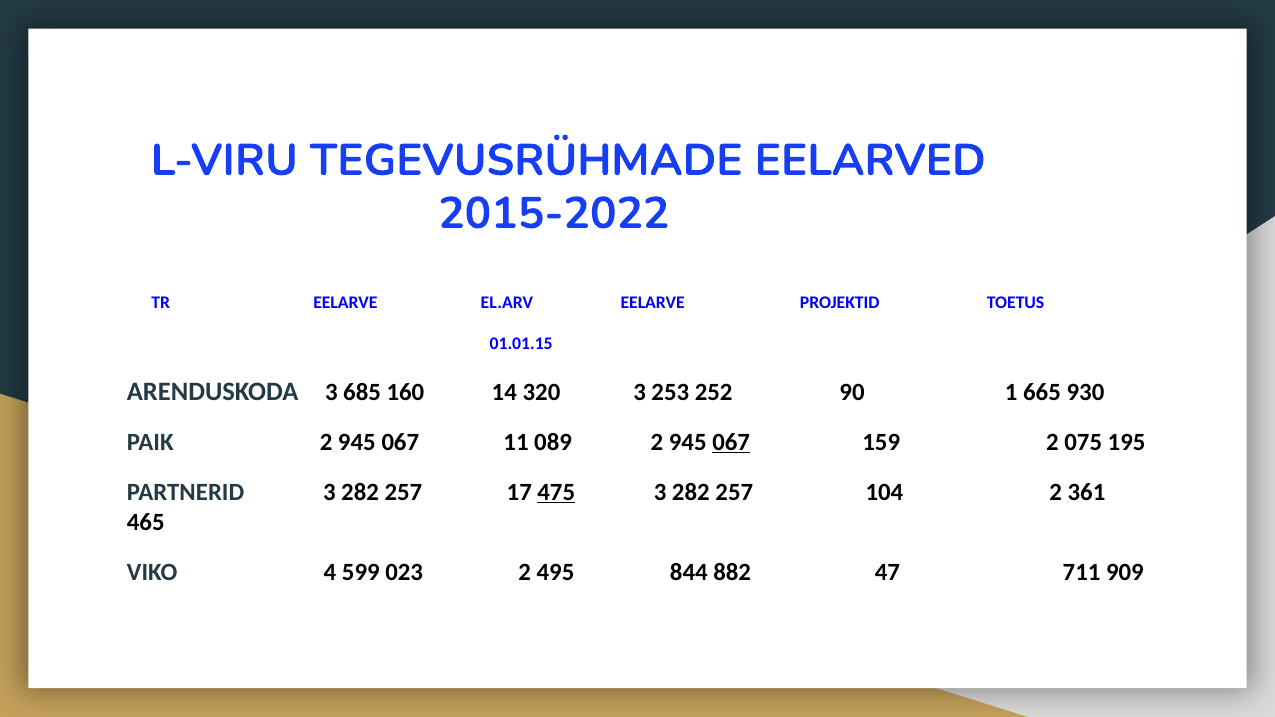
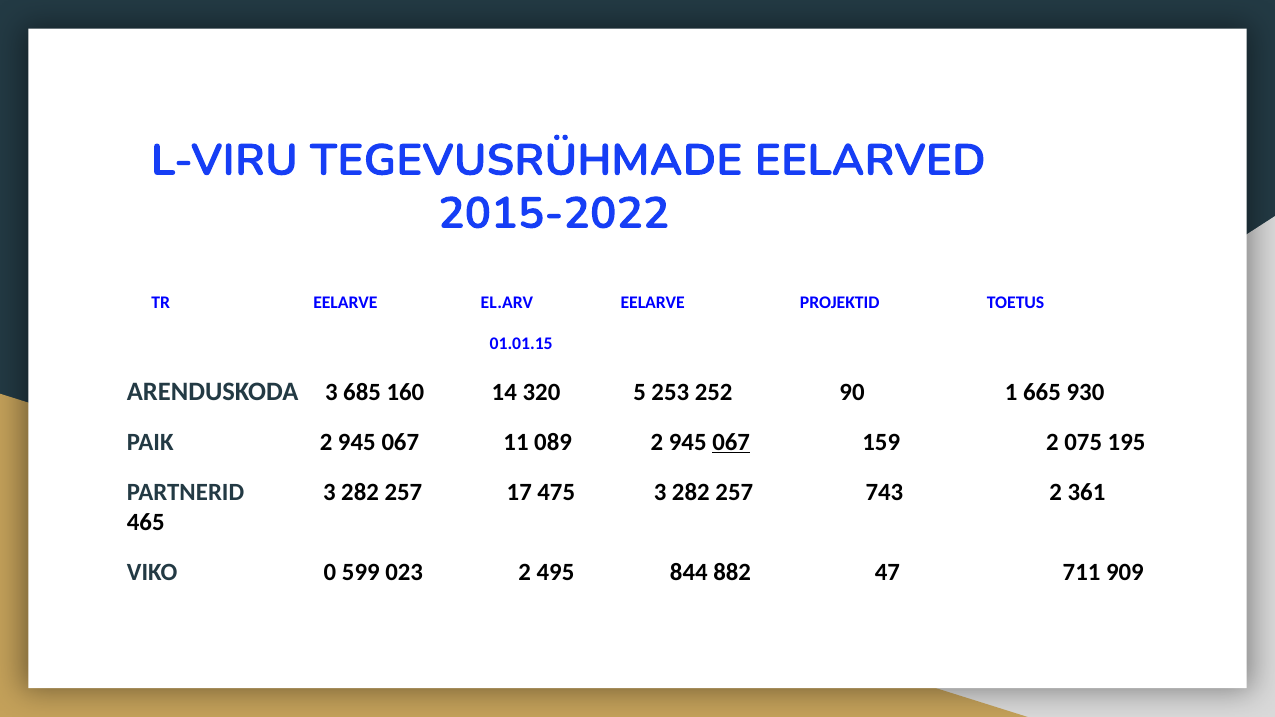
320 3: 3 -> 5 (640, 392)
475 underline: present -> none (556, 492)
104: 104 -> 743 (884, 492)
4: 4 -> 0 (330, 573)
